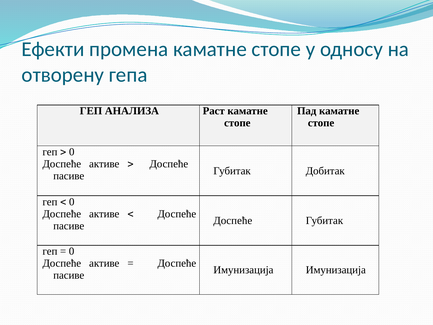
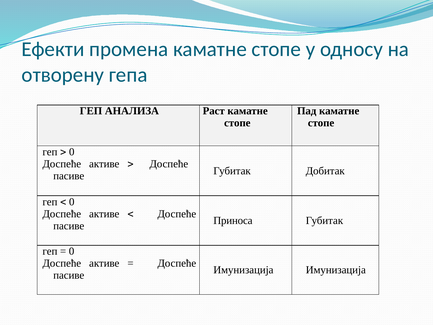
пасиве Доспеће: Доспеће -> Приноса (233, 220)
